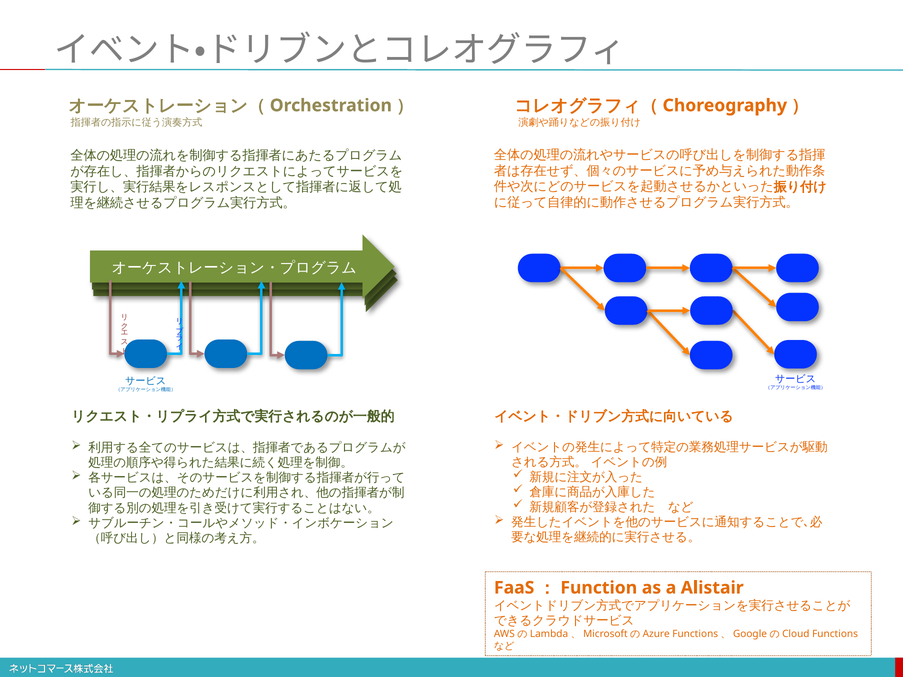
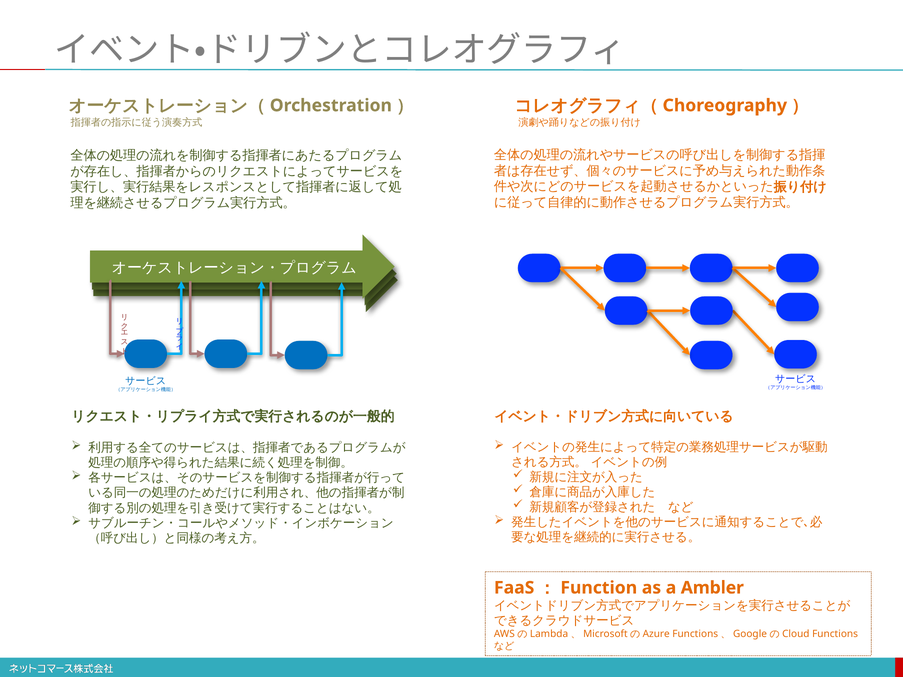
Alistair: Alistair -> Ambler (712, 588)
